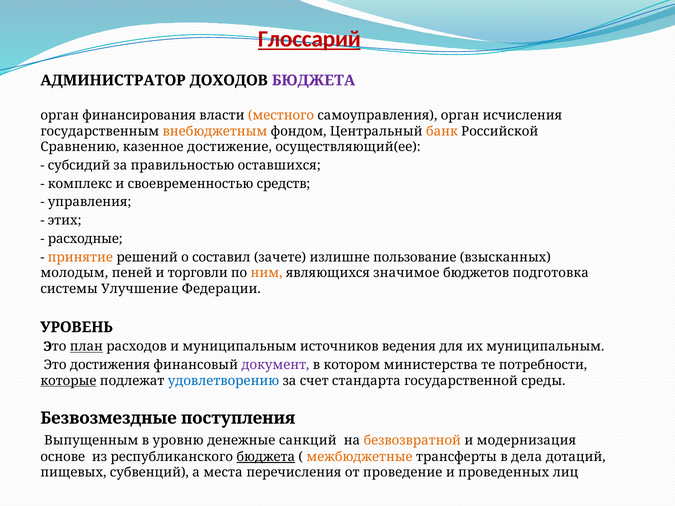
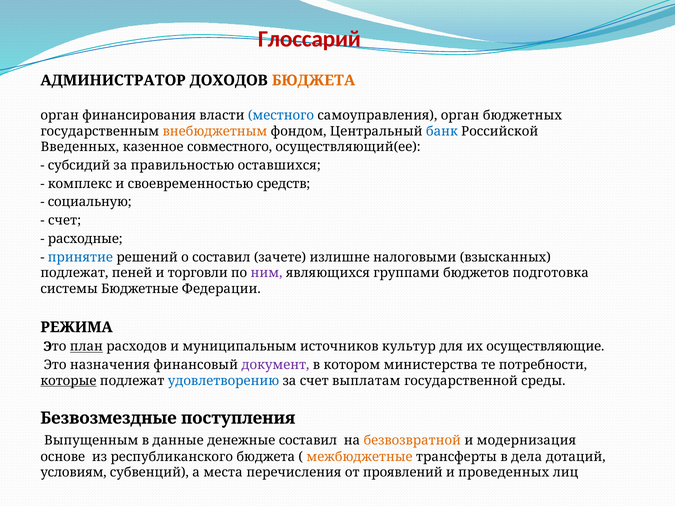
Глоссарий underline: present -> none (309, 39)
БЮДЖЕТА colour: purple -> orange (314, 80)
местного colour: orange -> blue (281, 116)
исчисления: исчисления -> бюджетных (522, 116)
банк colour: orange -> blue (442, 131)
Сравнению: Сравнению -> Введенных (80, 147)
достижение: достижение -> совместного (230, 147)
управления: управления -> социальную (90, 202)
этих: этих -> счет (65, 221)
принятие colour: orange -> blue (80, 257)
пользование: пользование -> налоговыми (415, 257)
молодым: молодым -> подлежат (74, 273)
ним colour: orange -> purple (267, 273)
значимое: значимое -> группами (406, 273)
Улучшение: Улучшение -> Бюджетные (140, 289)
УРОВЕНЬ: УРОВЕНЬ -> РЕЖИМА (77, 327)
ведения: ведения -> культур (409, 347)
их муниципальным: муниципальным -> осуществляющие (545, 347)
достижения: достижения -> назначения (110, 365)
стандарта: стандарта -> выплатам (366, 381)
уровню: уровню -> данные (178, 441)
денежные санкций: санкций -> составил (308, 441)
бюджета underline: present -> none (266, 457)
пищевых: пищевых -> условиям (74, 473)
проведение: проведение -> проявлений (403, 473)
